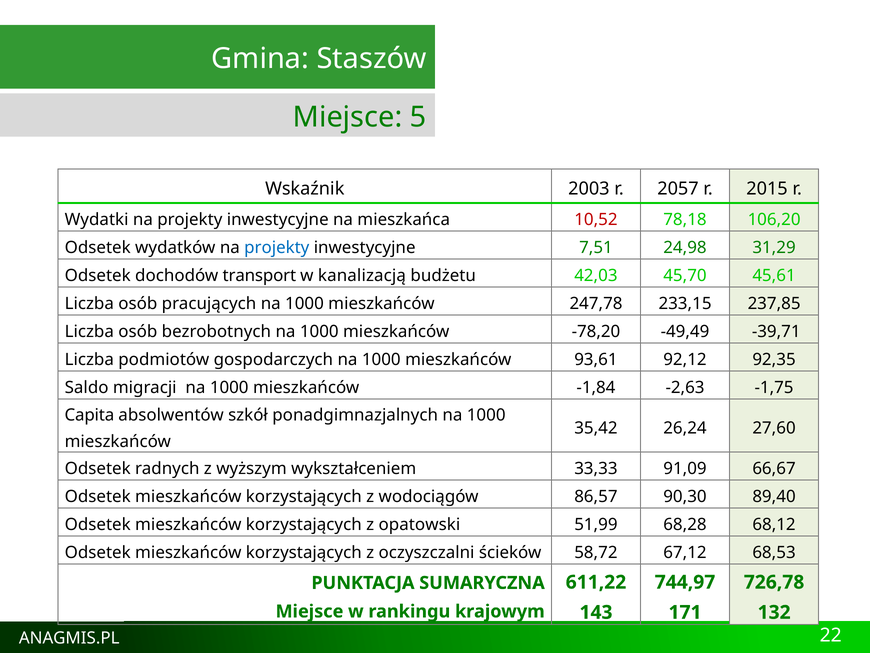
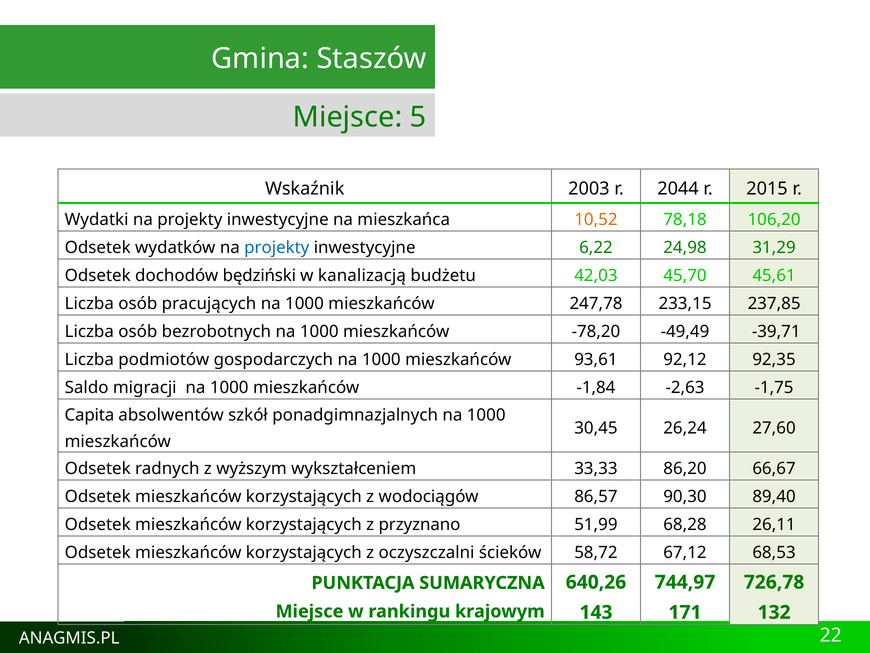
2057: 2057 -> 2044 (678, 189)
10,52 colour: red -> orange (596, 220)
7,51: 7,51 -> 6,22 (596, 248)
transport: transport -> będziński (259, 276)
35,42: 35,42 -> 30,45 (596, 428)
91,09: 91,09 -> 86,20 (685, 468)
opatowski: opatowski -> przyznano (419, 524)
68,12: 68,12 -> 26,11 (774, 524)
611,22: 611,22 -> 640,26 (596, 582)
